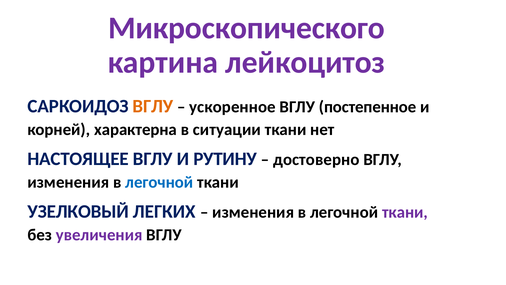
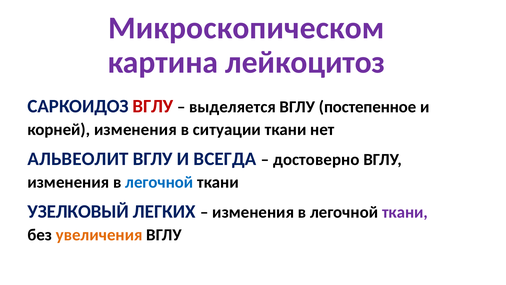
Микроскопического: Микроскопического -> Микроскопическом (246, 28)
ВГЛУ colour: orange -> red (153, 106)
ускоренное: ускоренное -> выделяется (233, 107)
корней характерна: характерна -> изменения (135, 129)
НАСТОЯЩЕЕ: НАСТОЯЩЕЕ -> АЛЬВЕОЛИТ (78, 159)
РУТИНУ: РУТИНУ -> ВСЕГДА (225, 159)
увеличения colour: purple -> orange (99, 235)
